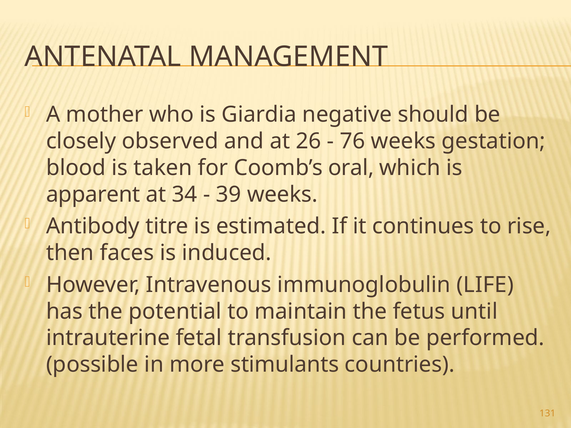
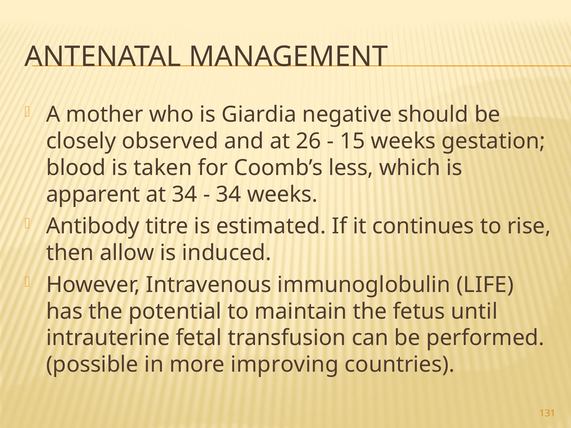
76: 76 -> 15 (353, 141)
oral: oral -> less (351, 168)
39: 39 -> 34 (229, 195)
faces: faces -> allow (127, 253)
stimulants: stimulants -> improving (285, 365)
